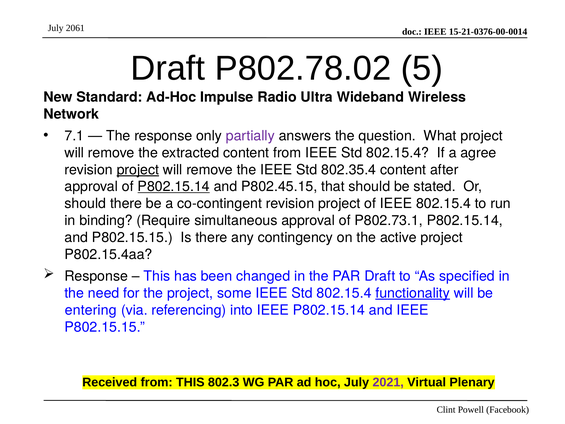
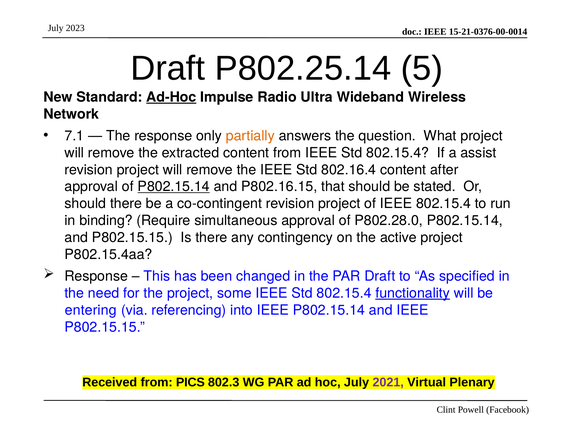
2061: 2061 -> 2023 (75, 28)
P802.78.02: P802.78.02 -> P802.25.14 (303, 68)
Ad-Hoc underline: none -> present (171, 97)
partially colour: purple -> orange (250, 136)
agree: agree -> assist (478, 153)
project underline: present -> none (138, 170)
802.35.4: 802.35.4 -> 802.16.4 (349, 170)
P802.45.15: P802.45.15 -> P802.16.15 (279, 187)
P802.73.1: P802.73.1 -> P802.28.0 (389, 220)
from THIS: THIS -> PICS (190, 382)
